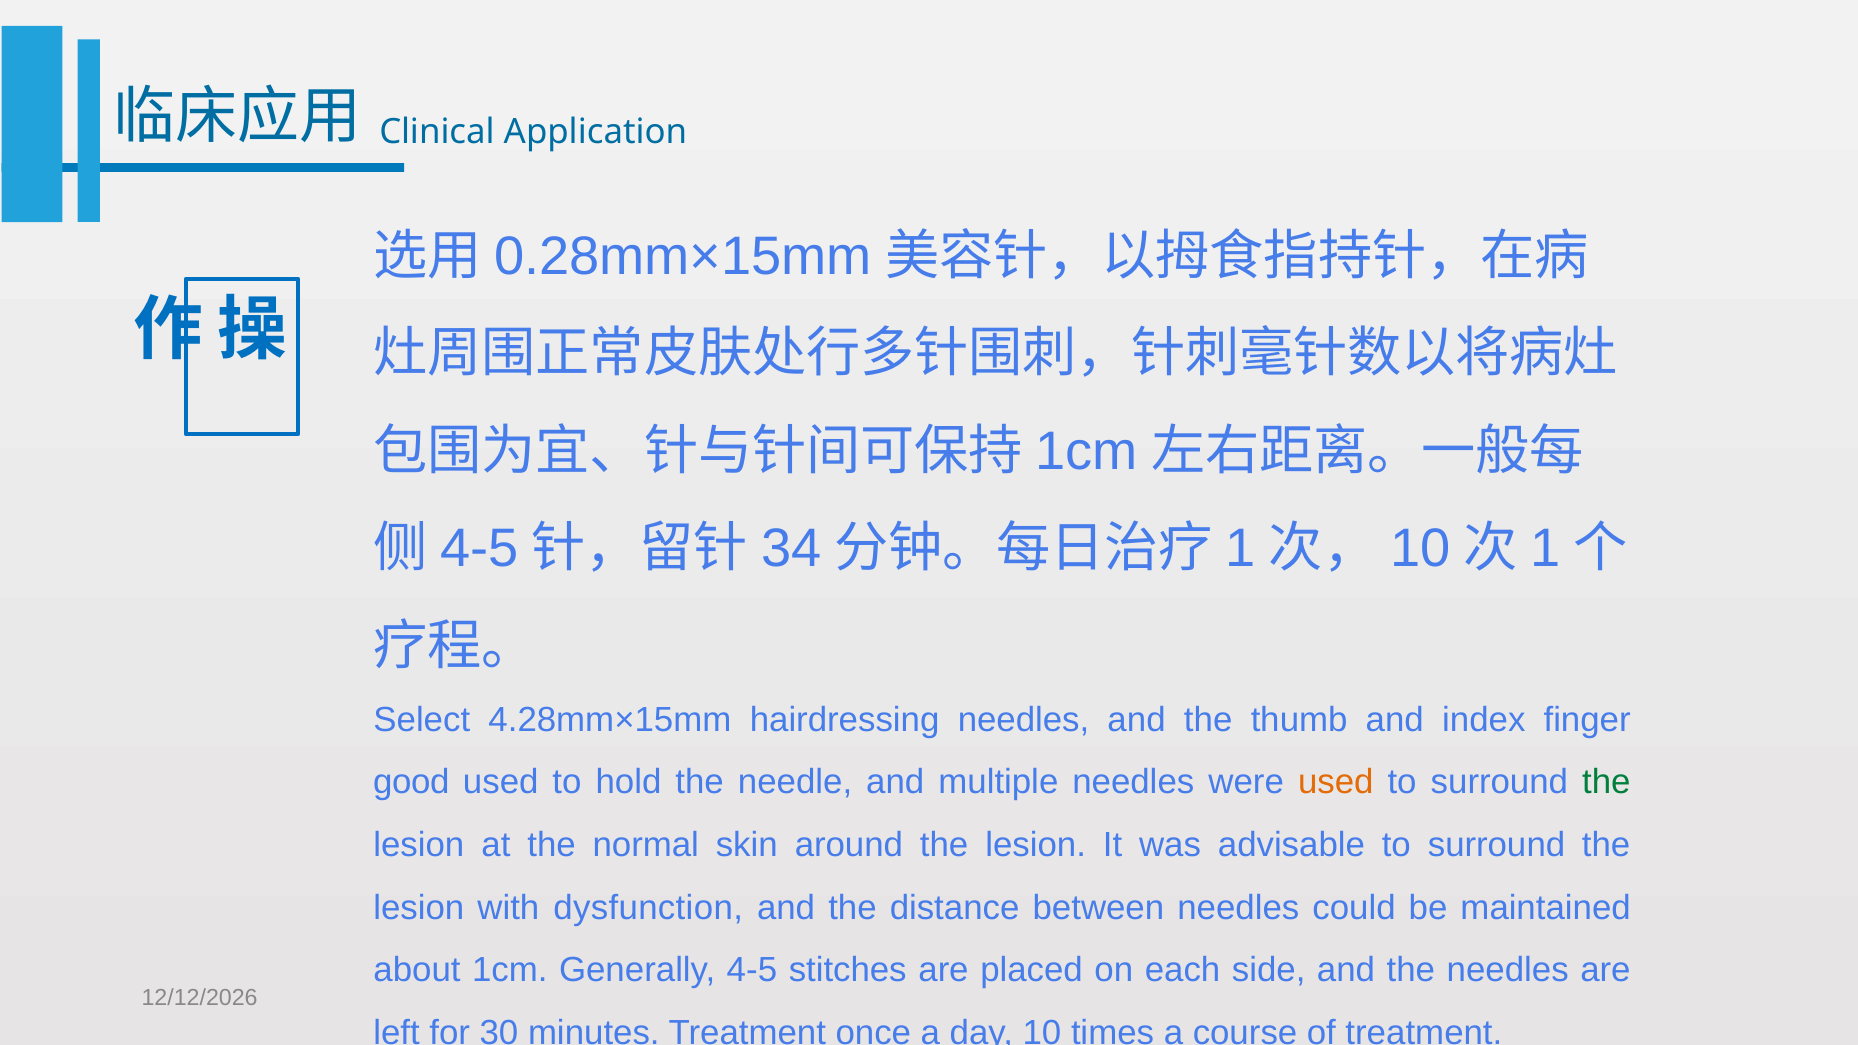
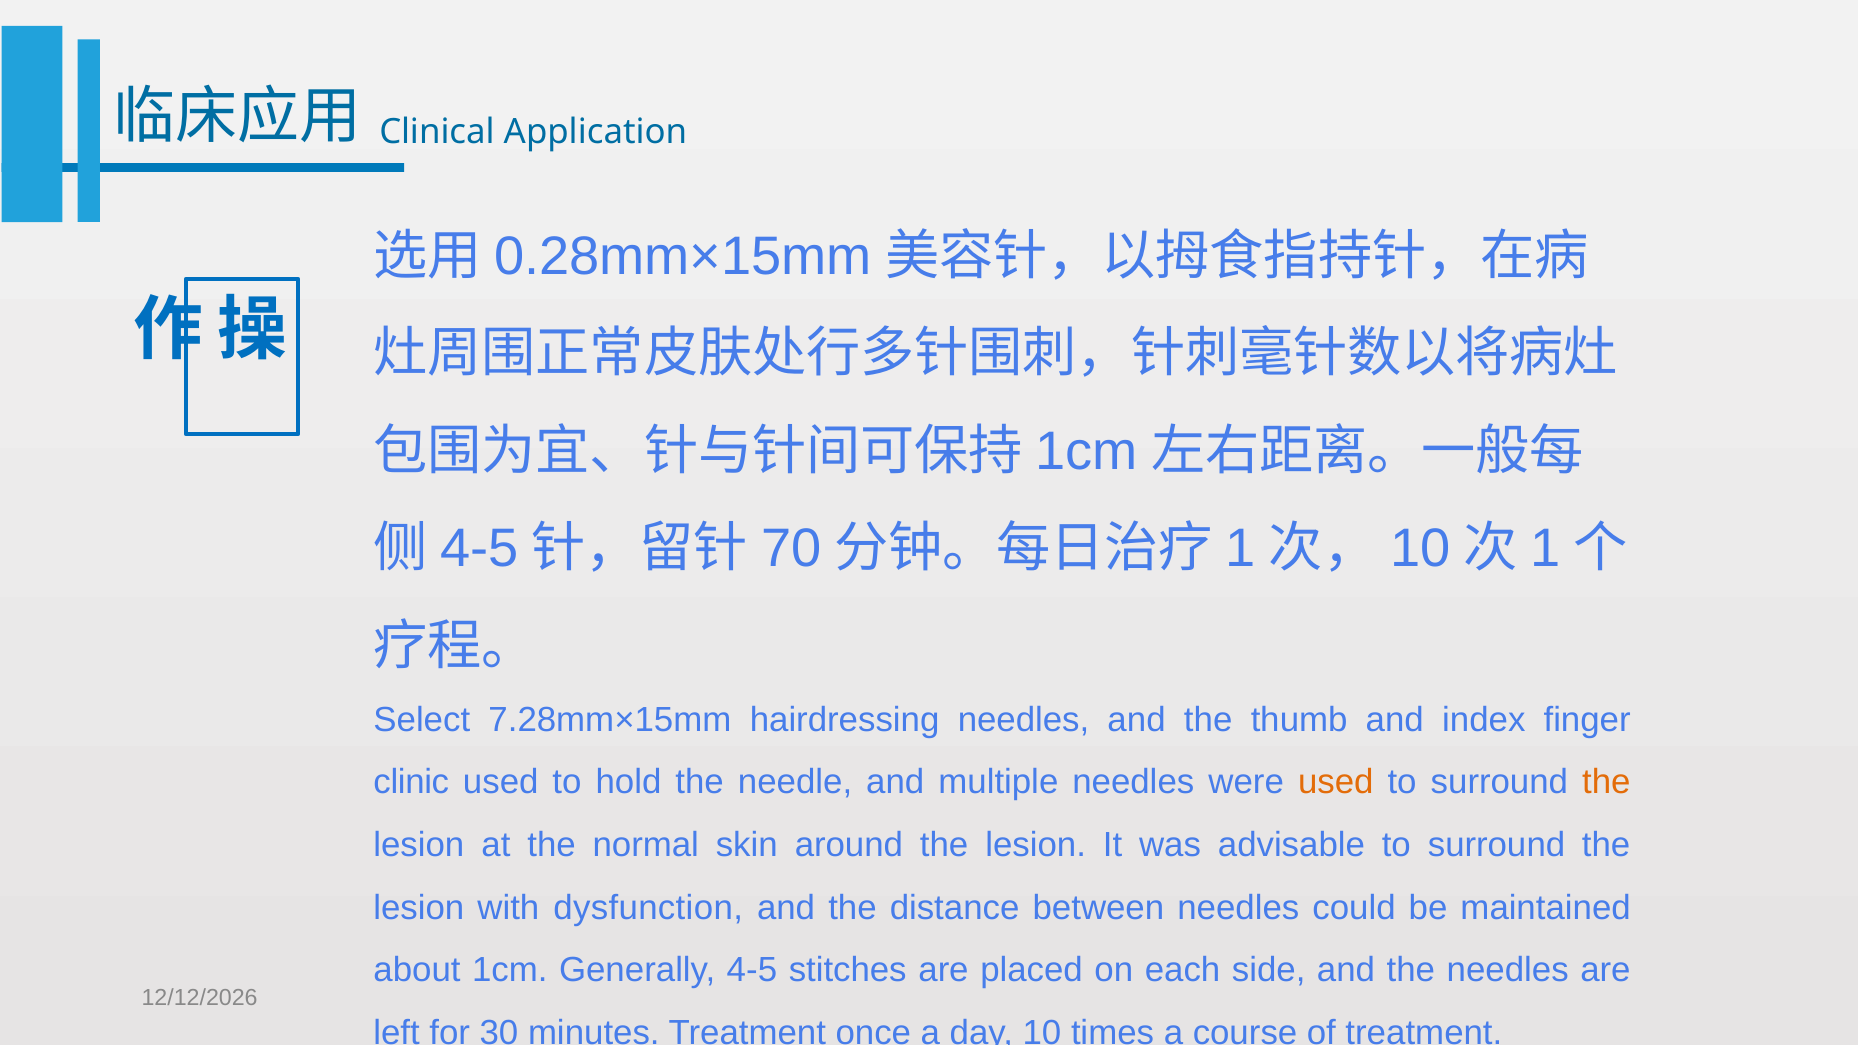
34: 34 -> 70 (791, 549)
4.28mm×15mm: 4.28mm×15mm -> 7.28mm×15mm (610, 720)
good: good -> clinic (411, 782)
the colour: green -> orange (1606, 782)
